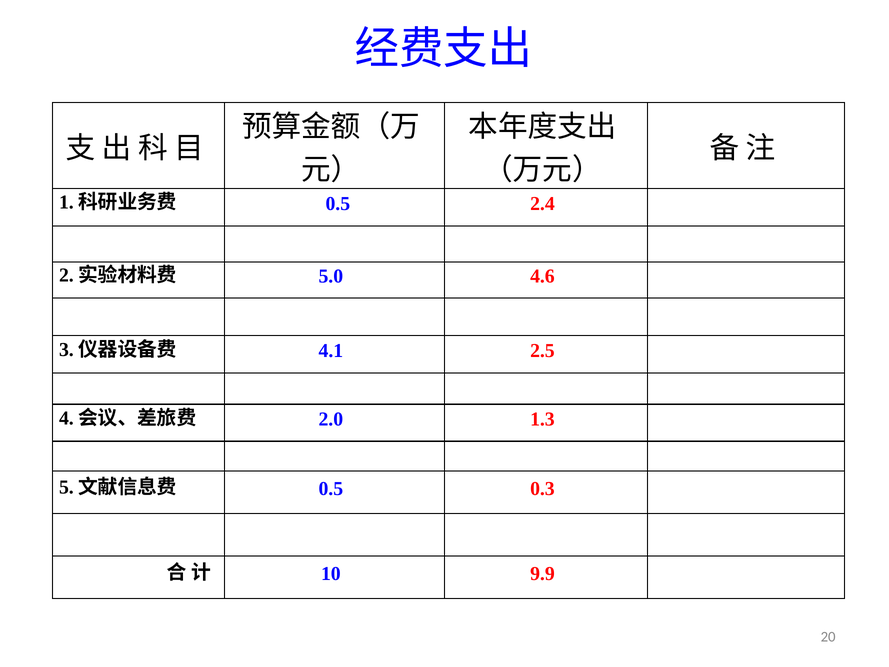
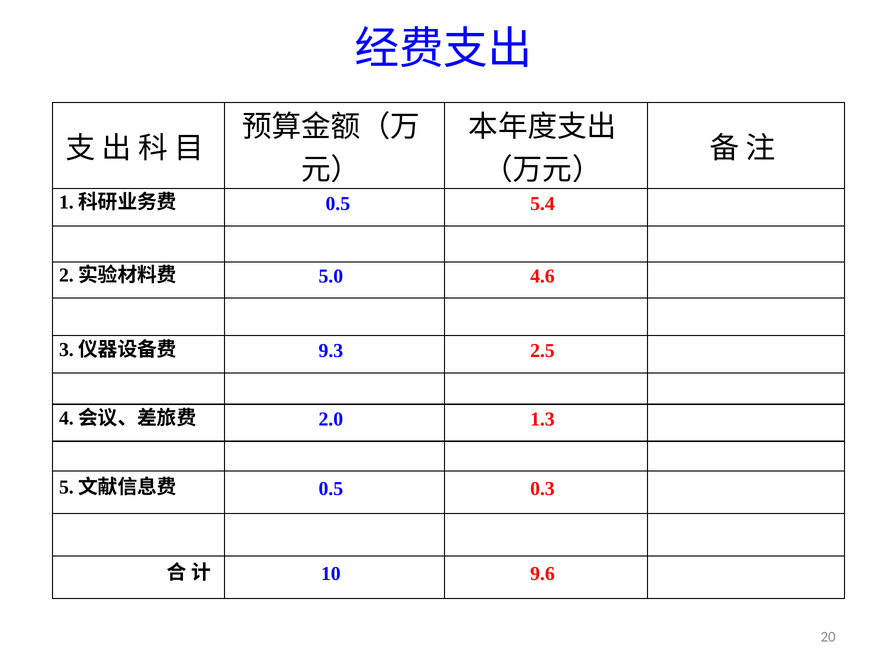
2.4: 2.4 -> 5.4 (542, 204)
4.1: 4.1 -> 9.3 (331, 351)
9.9: 9.9 -> 9.6 (542, 574)
